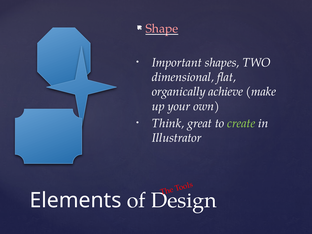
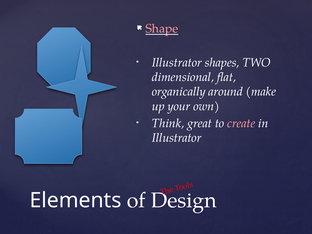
Important: Important -> Illustrator (177, 63)
achieve: achieve -> around (226, 92)
create colour: light green -> pink (241, 123)
